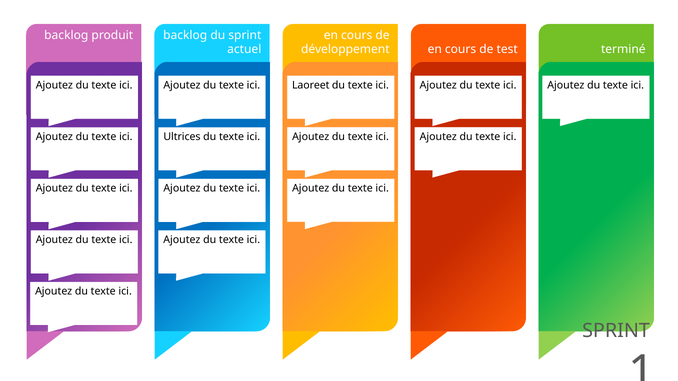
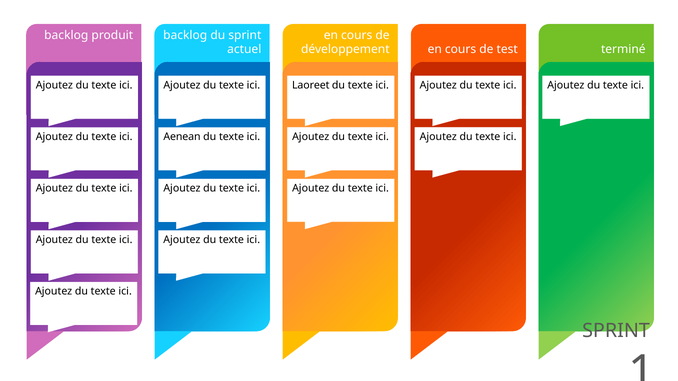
Ultrices: Ultrices -> Aenean (182, 137)
